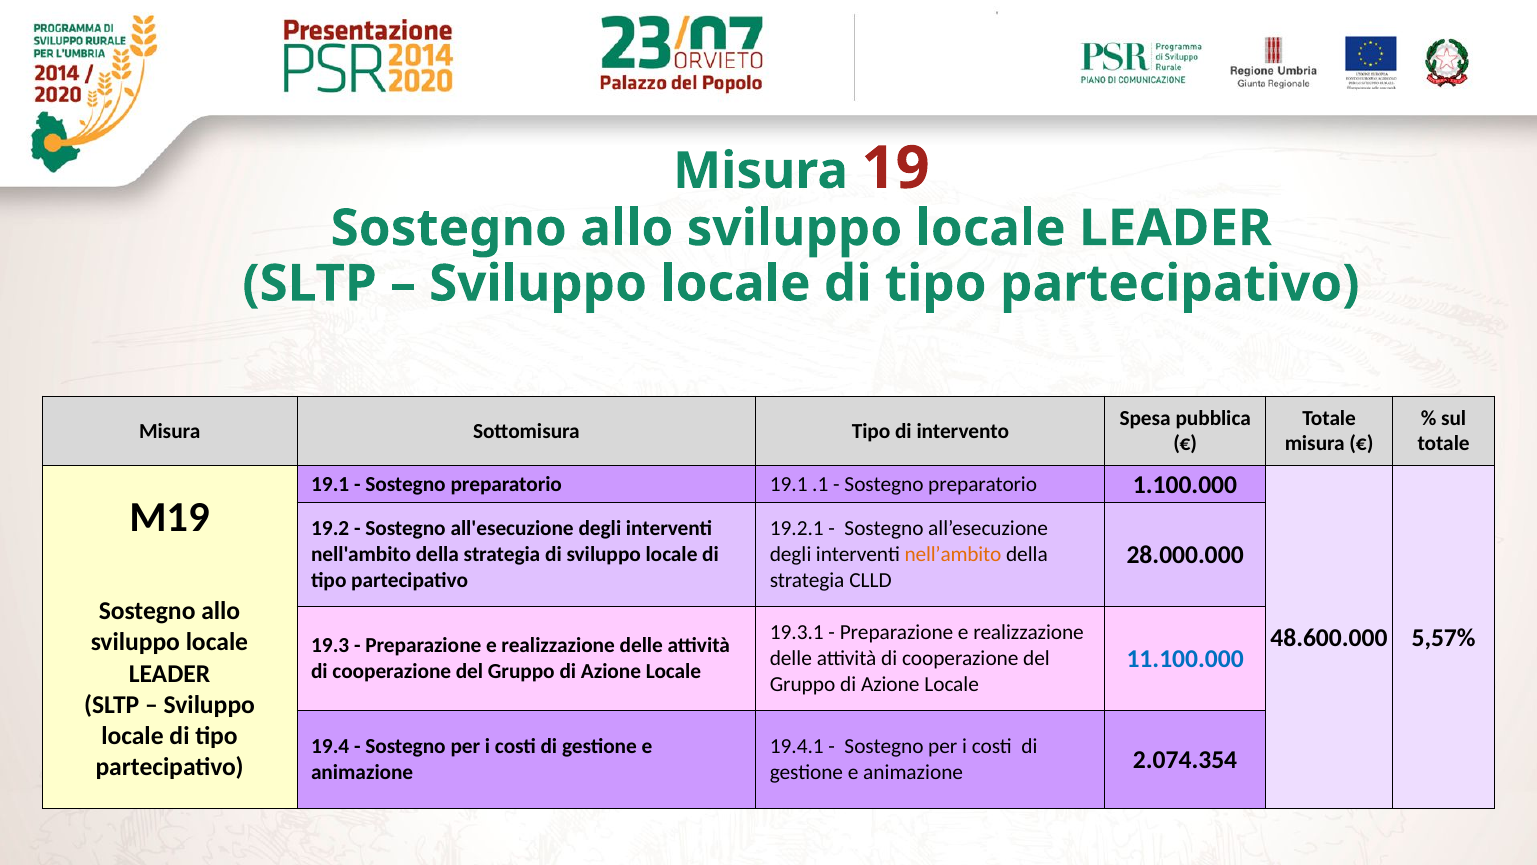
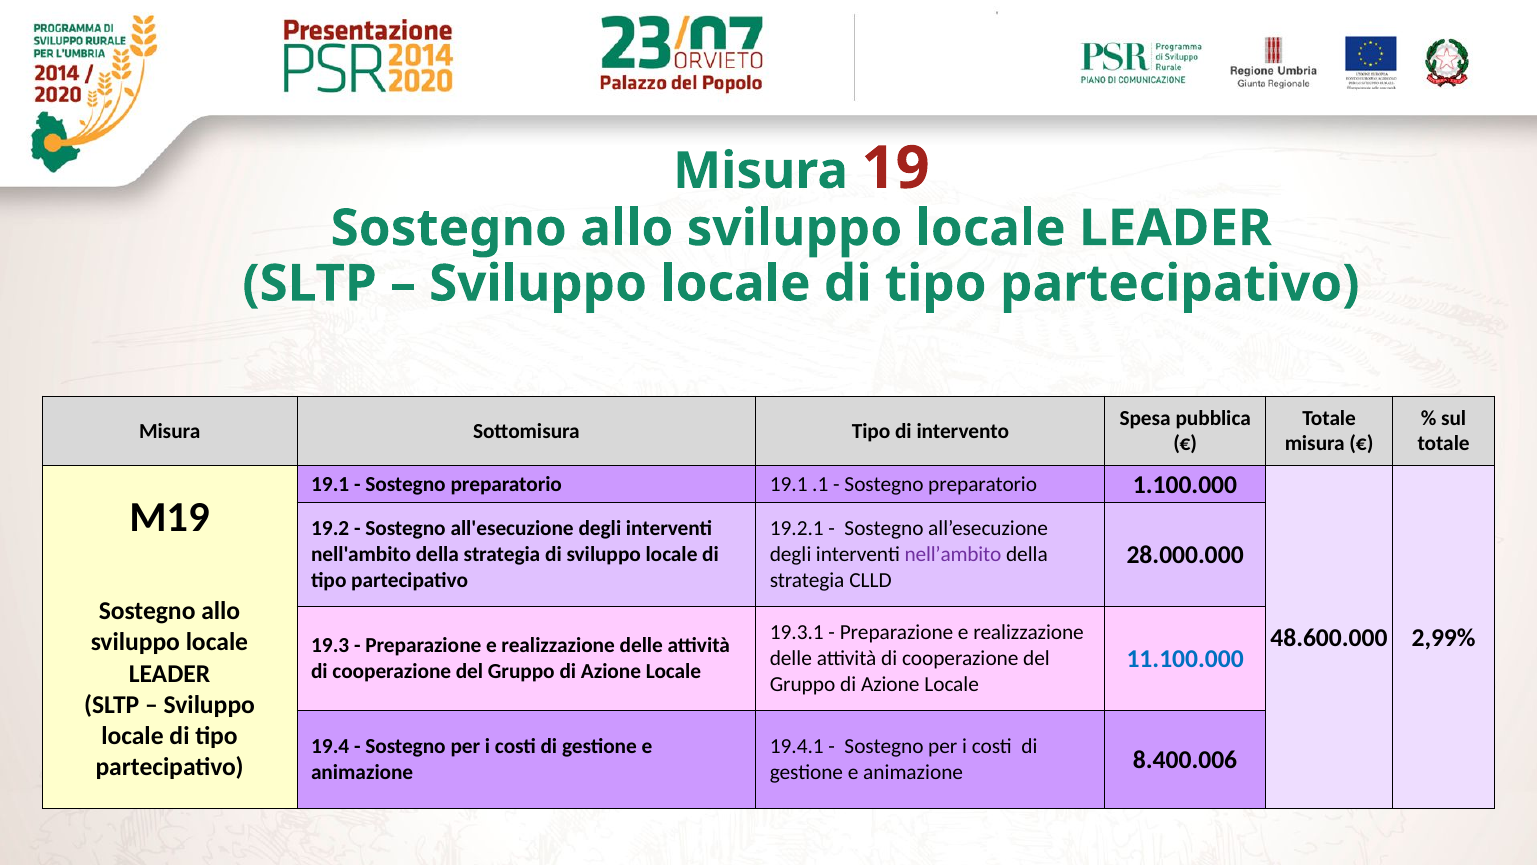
nell’ambito colour: orange -> purple (953, 554)
5,57%: 5,57% -> 2,99% (1444, 637)
2.074.354: 2.074.354 -> 8.400.006 (1185, 760)
